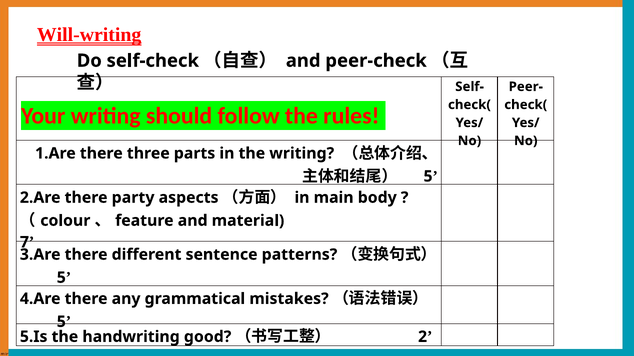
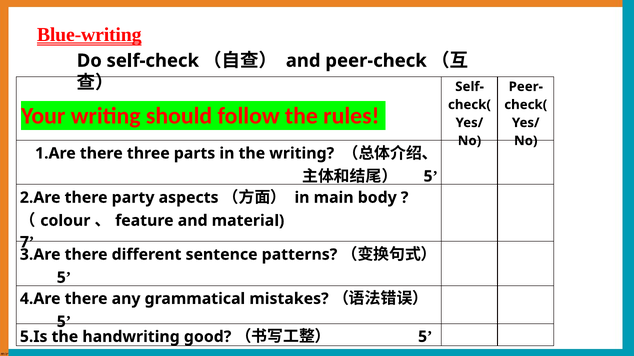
Will-writing: Will-writing -> Blue-writing (89, 35)
2: 2 -> 5 (423, 337)
